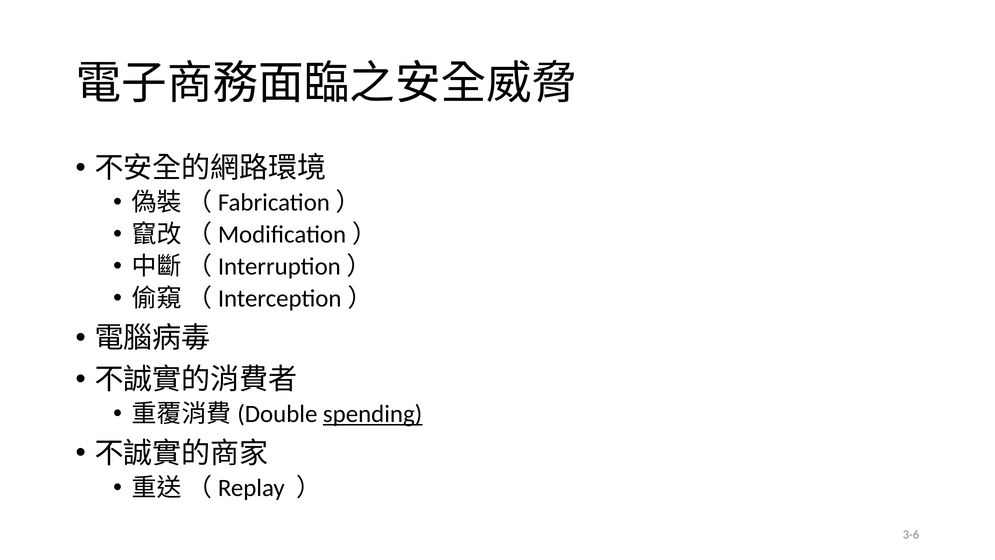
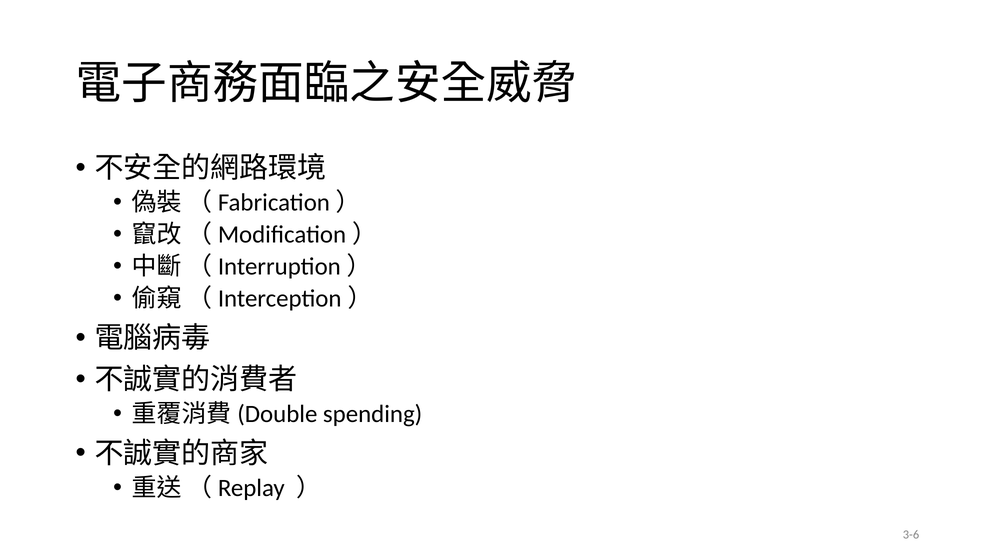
spending underline: present -> none (373, 414)
